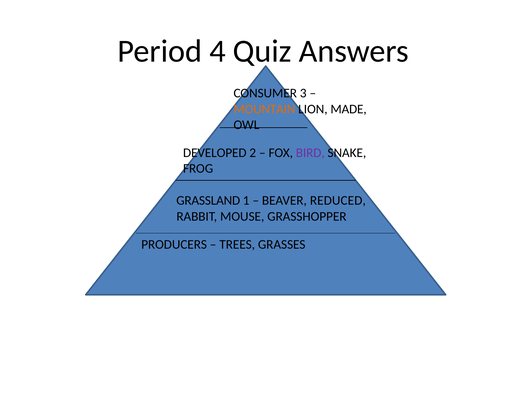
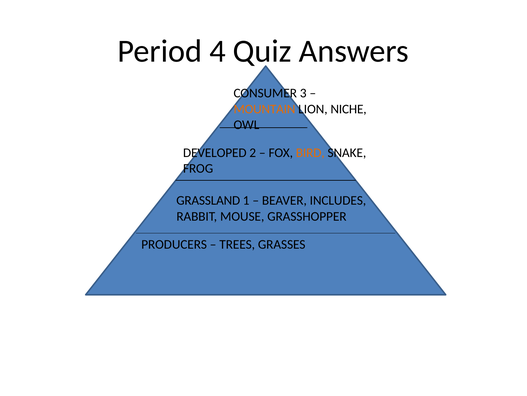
MADE: MADE -> NICHE (349, 109)
BIRD colour: purple -> orange (310, 152)
REDUCED: REDUCED -> INCLUDES (338, 200)
